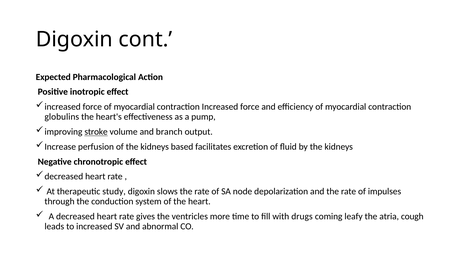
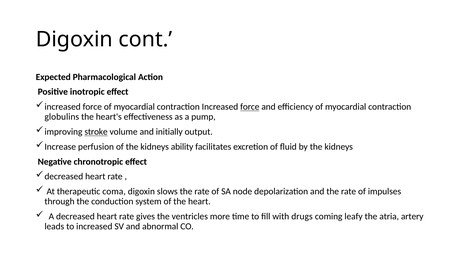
force underline: none -> present (250, 107)
branch: branch -> initially (169, 132)
based: based -> ability (182, 147)
study: study -> coma (114, 191)
cough: cough -> artery (412, 216)
